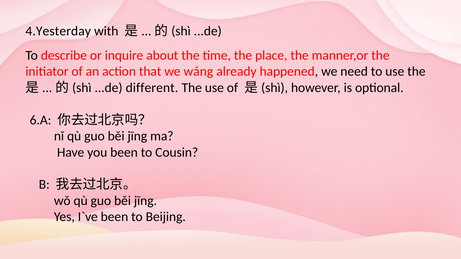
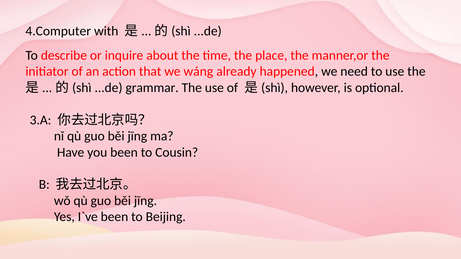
4.Yesterday: 4.Yesterday -> 4.Computer (58, 31)
different: different -> grammar (152, 88)
6.A: 6.A -> 3.A (41, 120)
